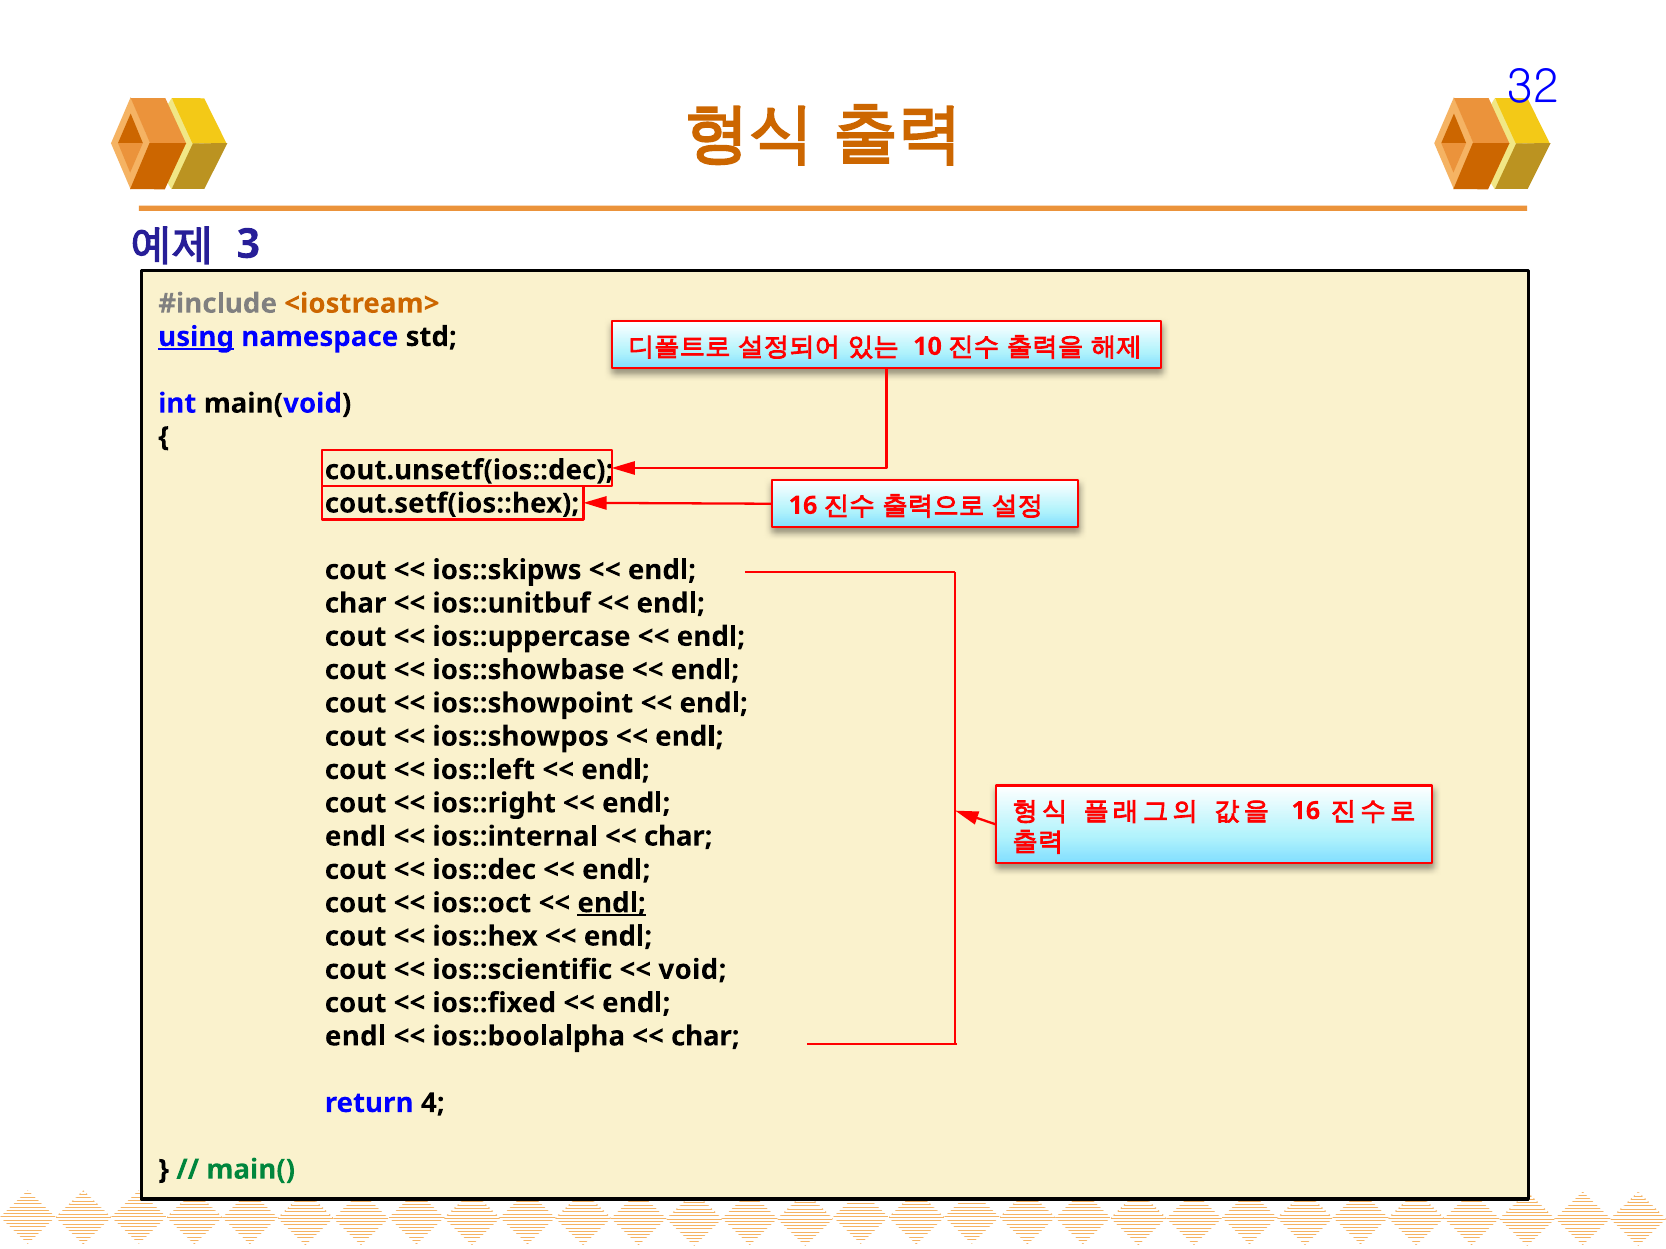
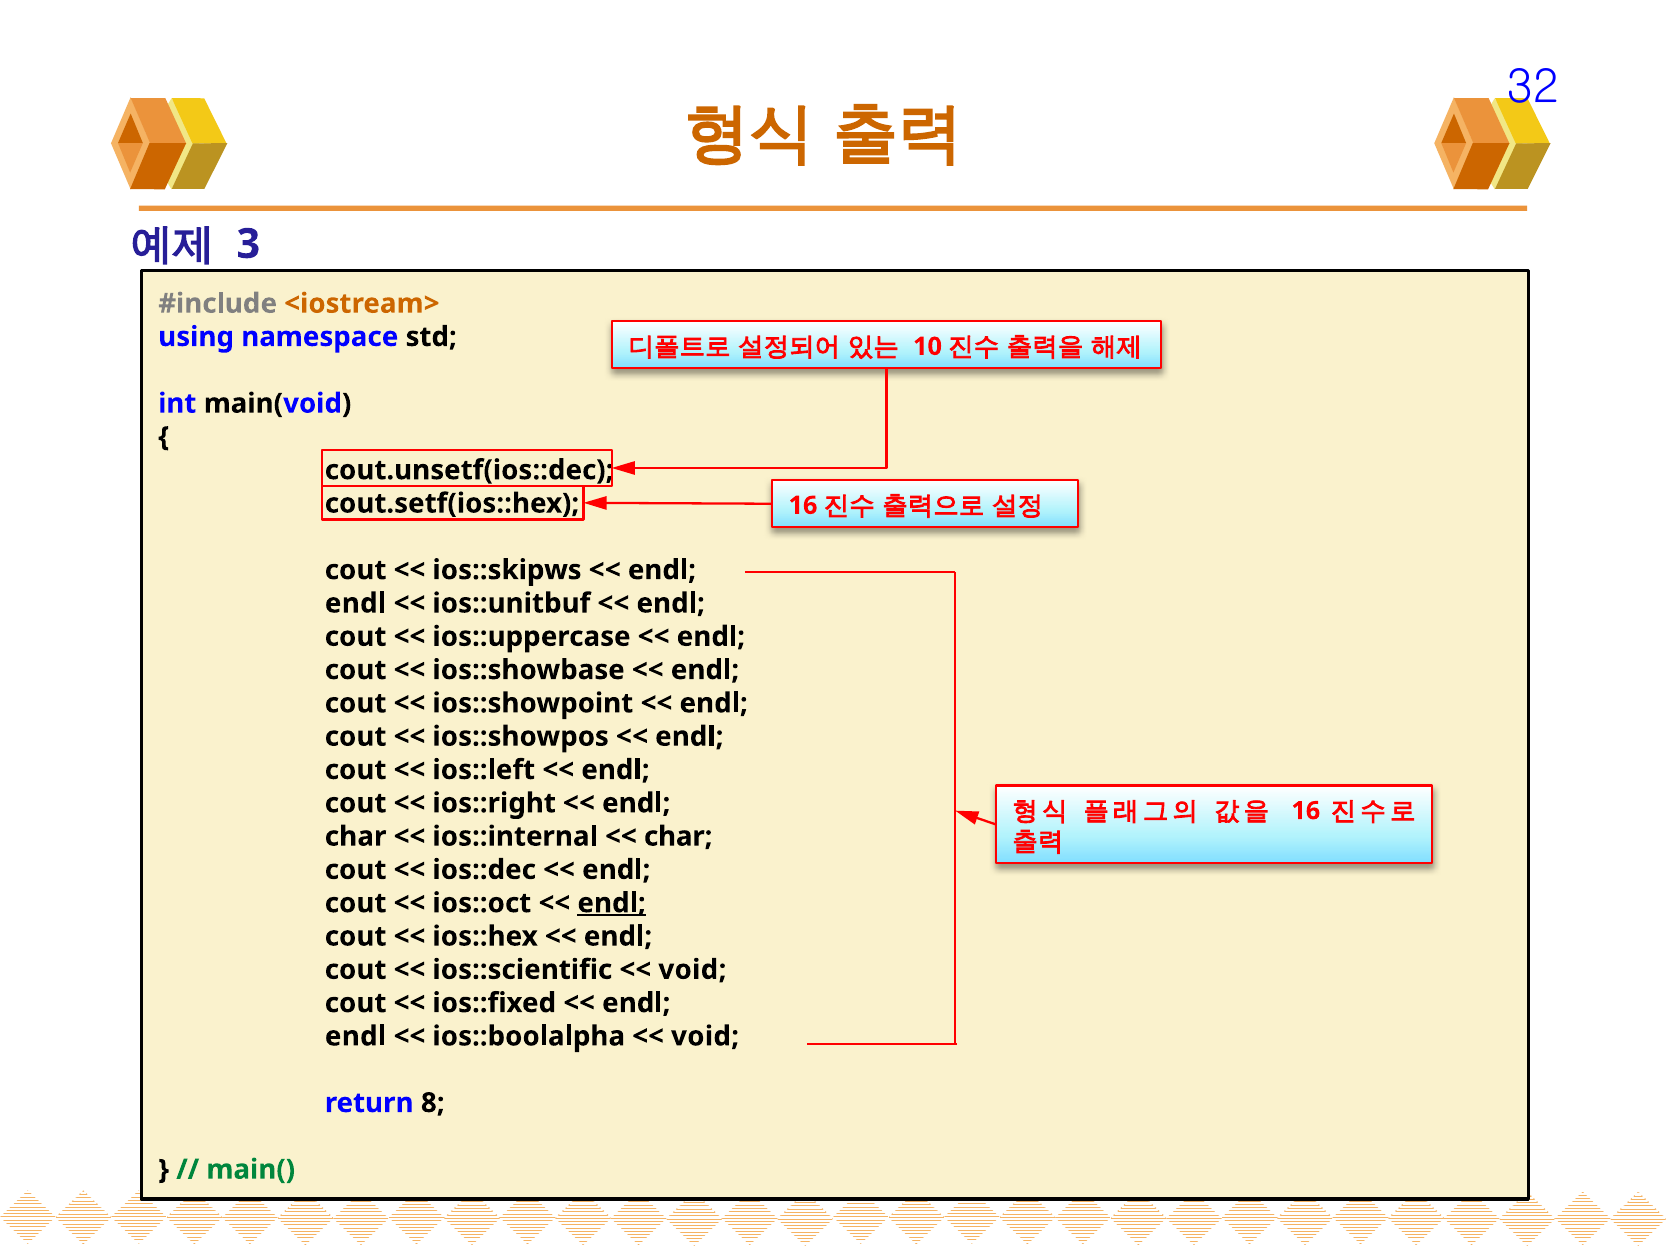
using underline: present -> none (196, 337)
char: char -> endl (356, 604)
endl: endl -> char (356, 837)
char: char -> void (705, 1037)
4: 4 -> 8 (433, 1103)
